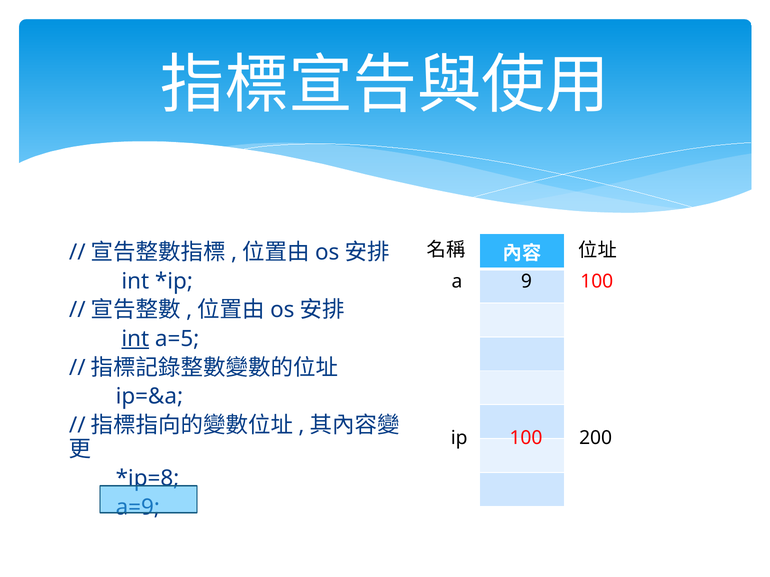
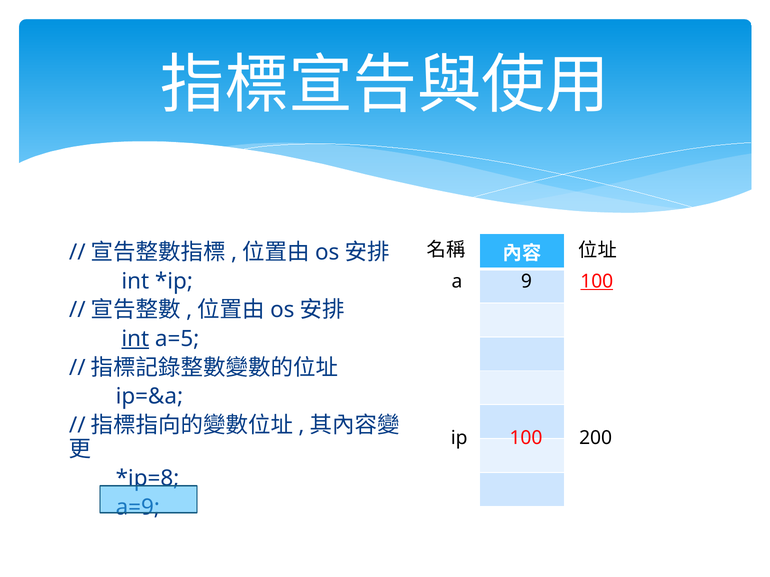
100 underline: none -> present (597, 282)
